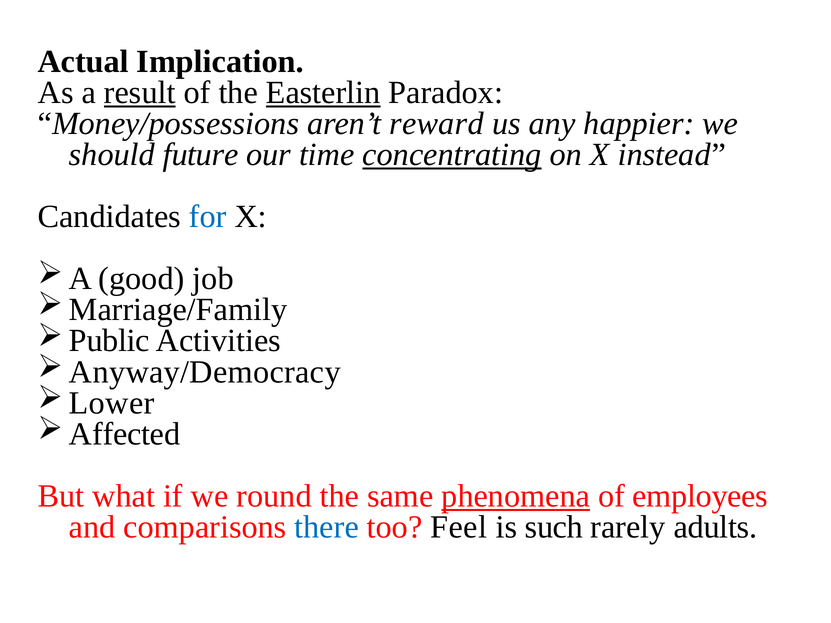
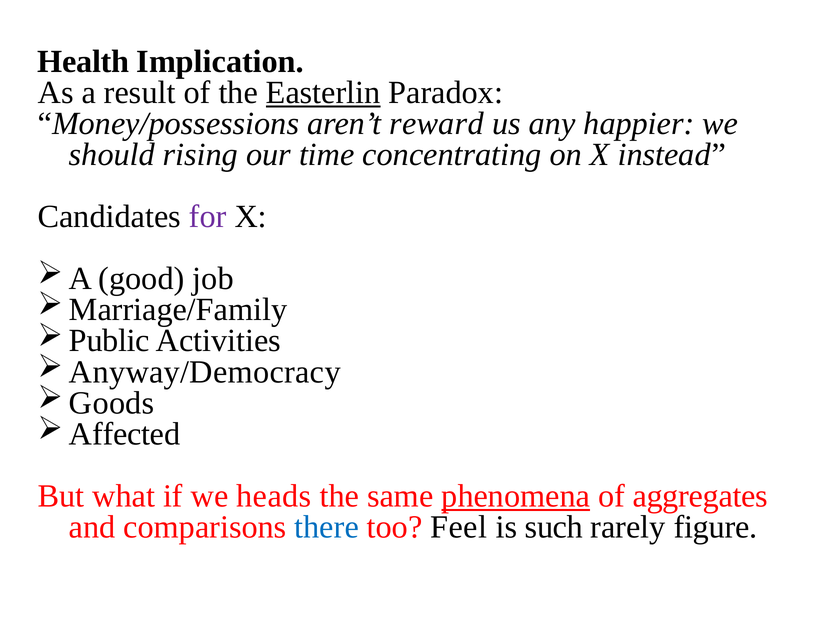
Actual: Actual -> Health (83, 62)
result underline: present -> none (140, 93)
future: future -> rising (201, 155)
concentrating underline: present -> none (452, 155)
for colour: blue -> purple (208, 217)
Lower: Lower -> Goods (112, 403)
round: round -> heads (274, 496)
employees: employees -> aggregates (700, 496)
adults: adults -> figure (715, 527)
